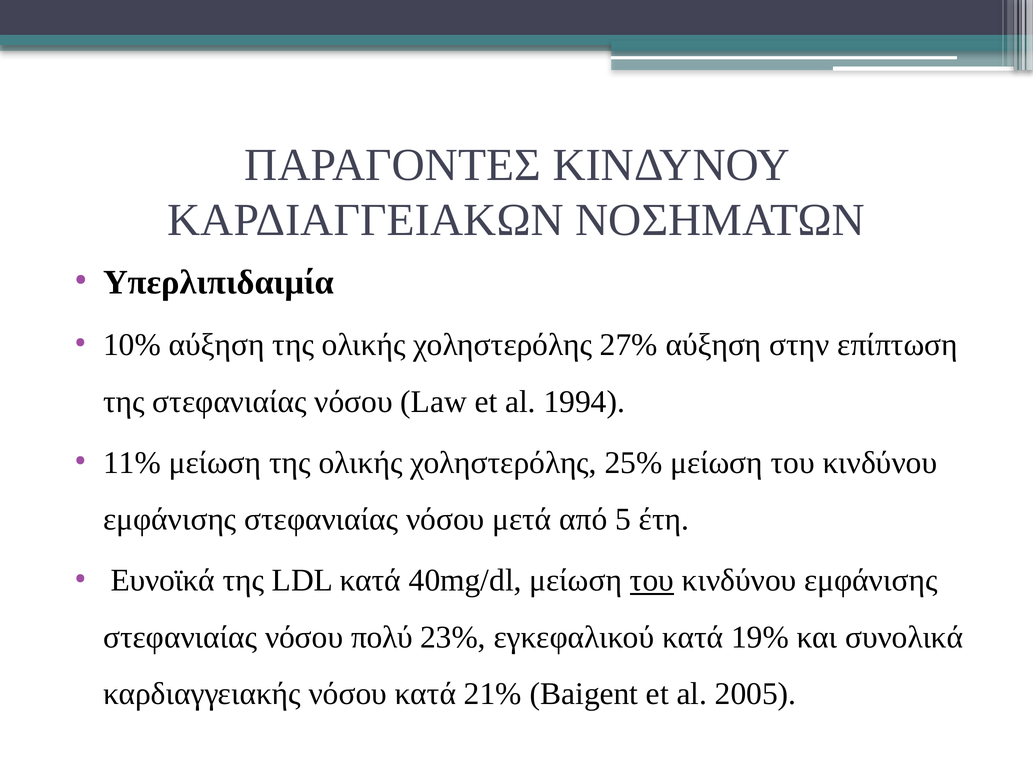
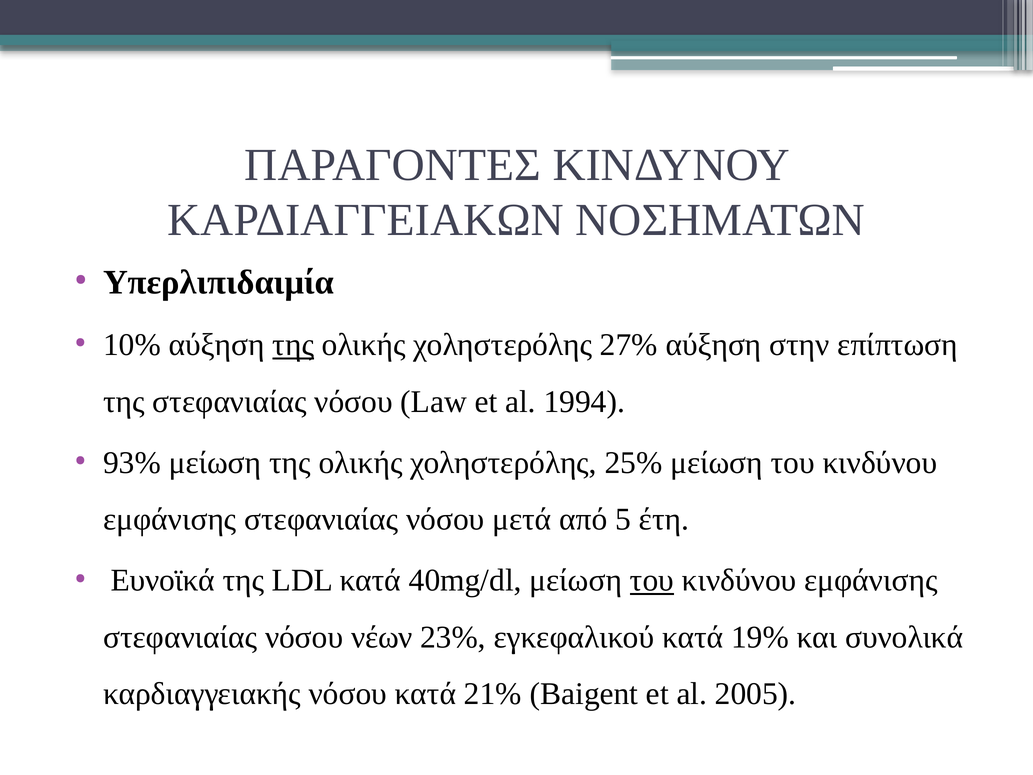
της underline: none -> present (293, 345)
11%: 11% -> 93% (132, 463)
πολύ: πολύ -> νέων (382, 637)
